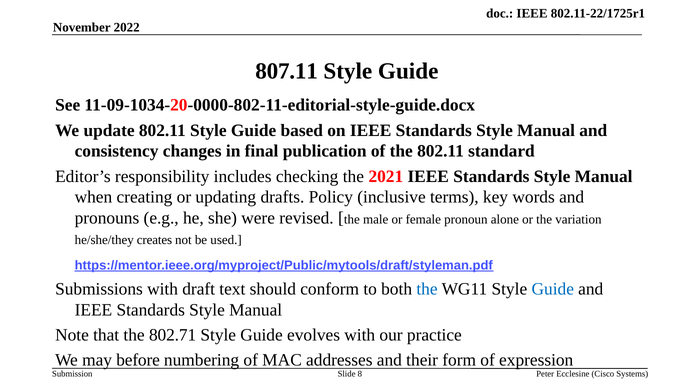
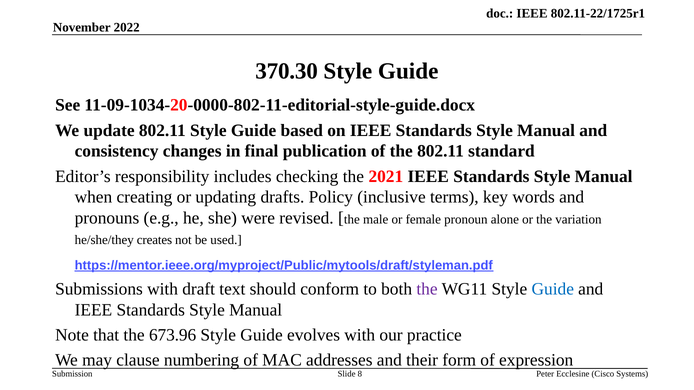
807.11: 807.11 -> 370.30 (287, 71)
the colour: blue -> purple (427, 289)
802.71: 802.71 -> 673.96 (173, 335)
before: before -> clause (138, 360)
